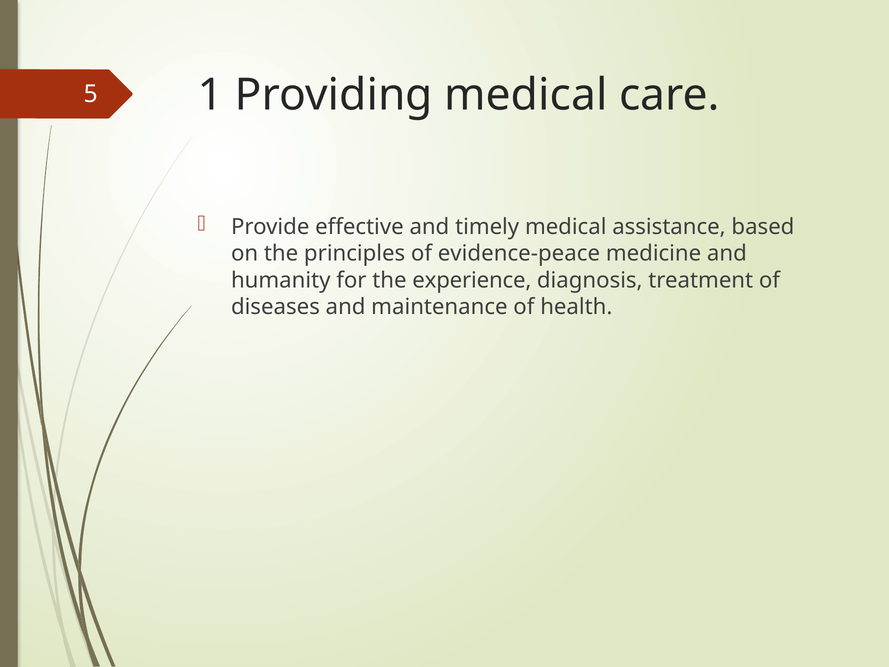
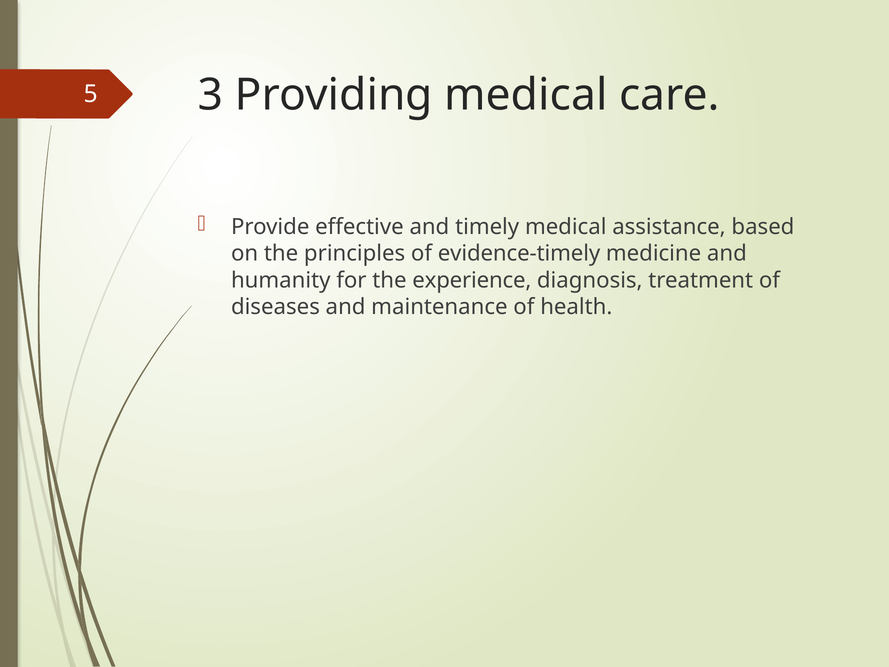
1: 1 -> 3 (211, 95)
evidence-peace: evidence-peace -> evidence-timely (519, 253)
